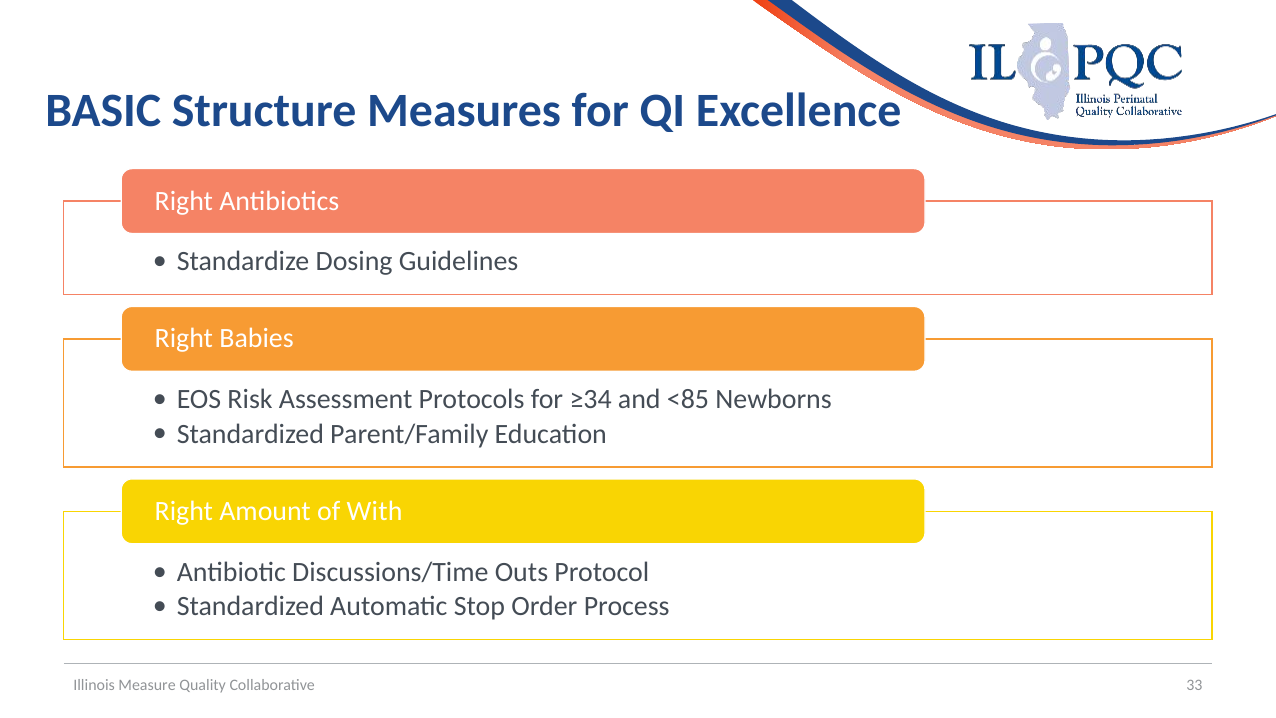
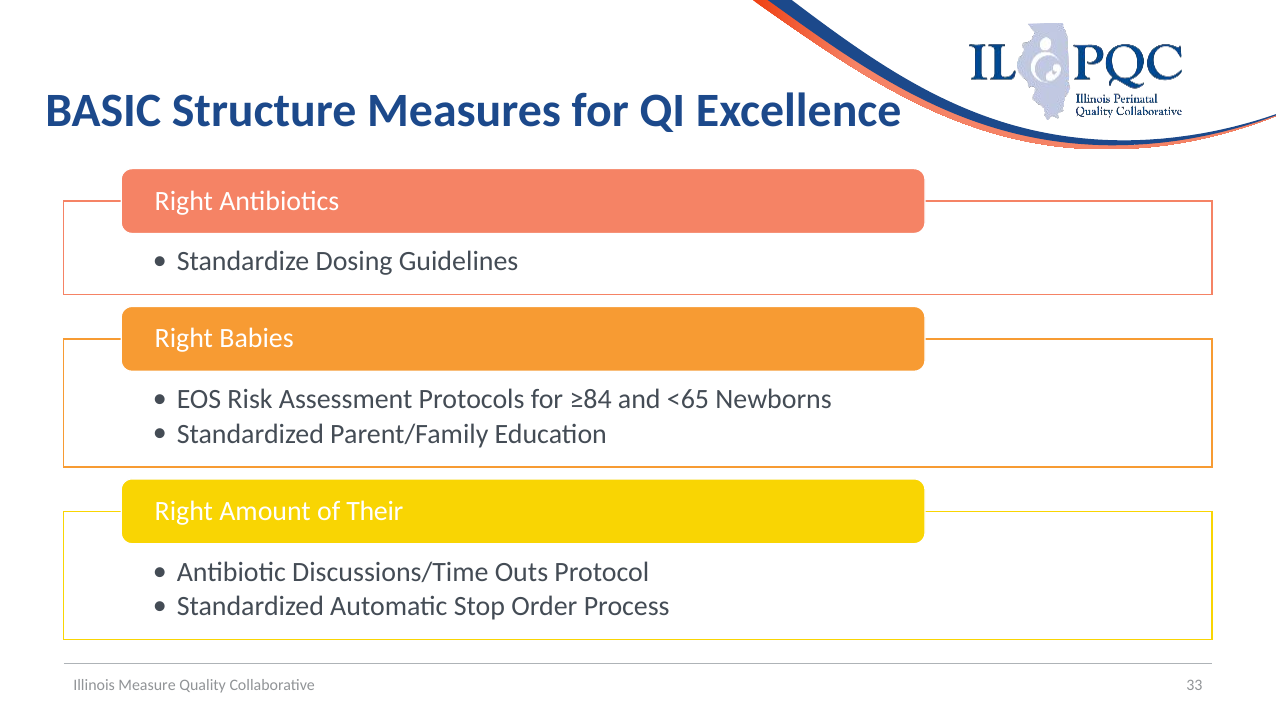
≥34: ≥34 -> ≥84 (591, 399)
<85: <85 -> <65 (688, 399)
With: With -> Their (375, 511)
